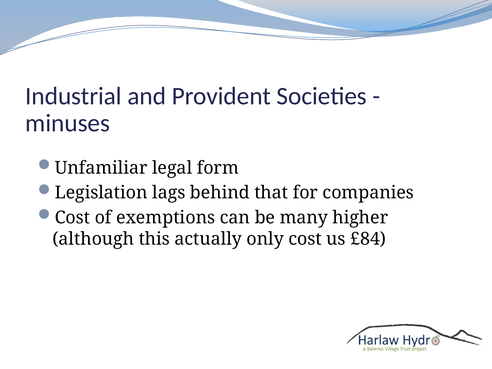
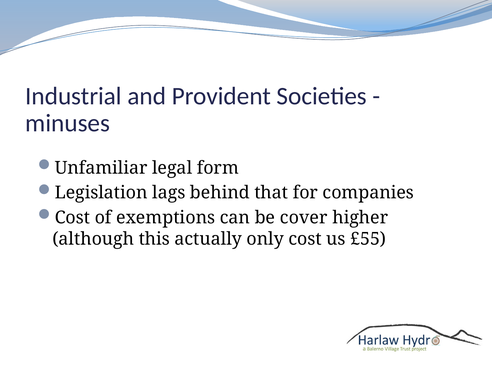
many: many -> cover (304, 218)
£84: £84 -> £55 (368, 239)
